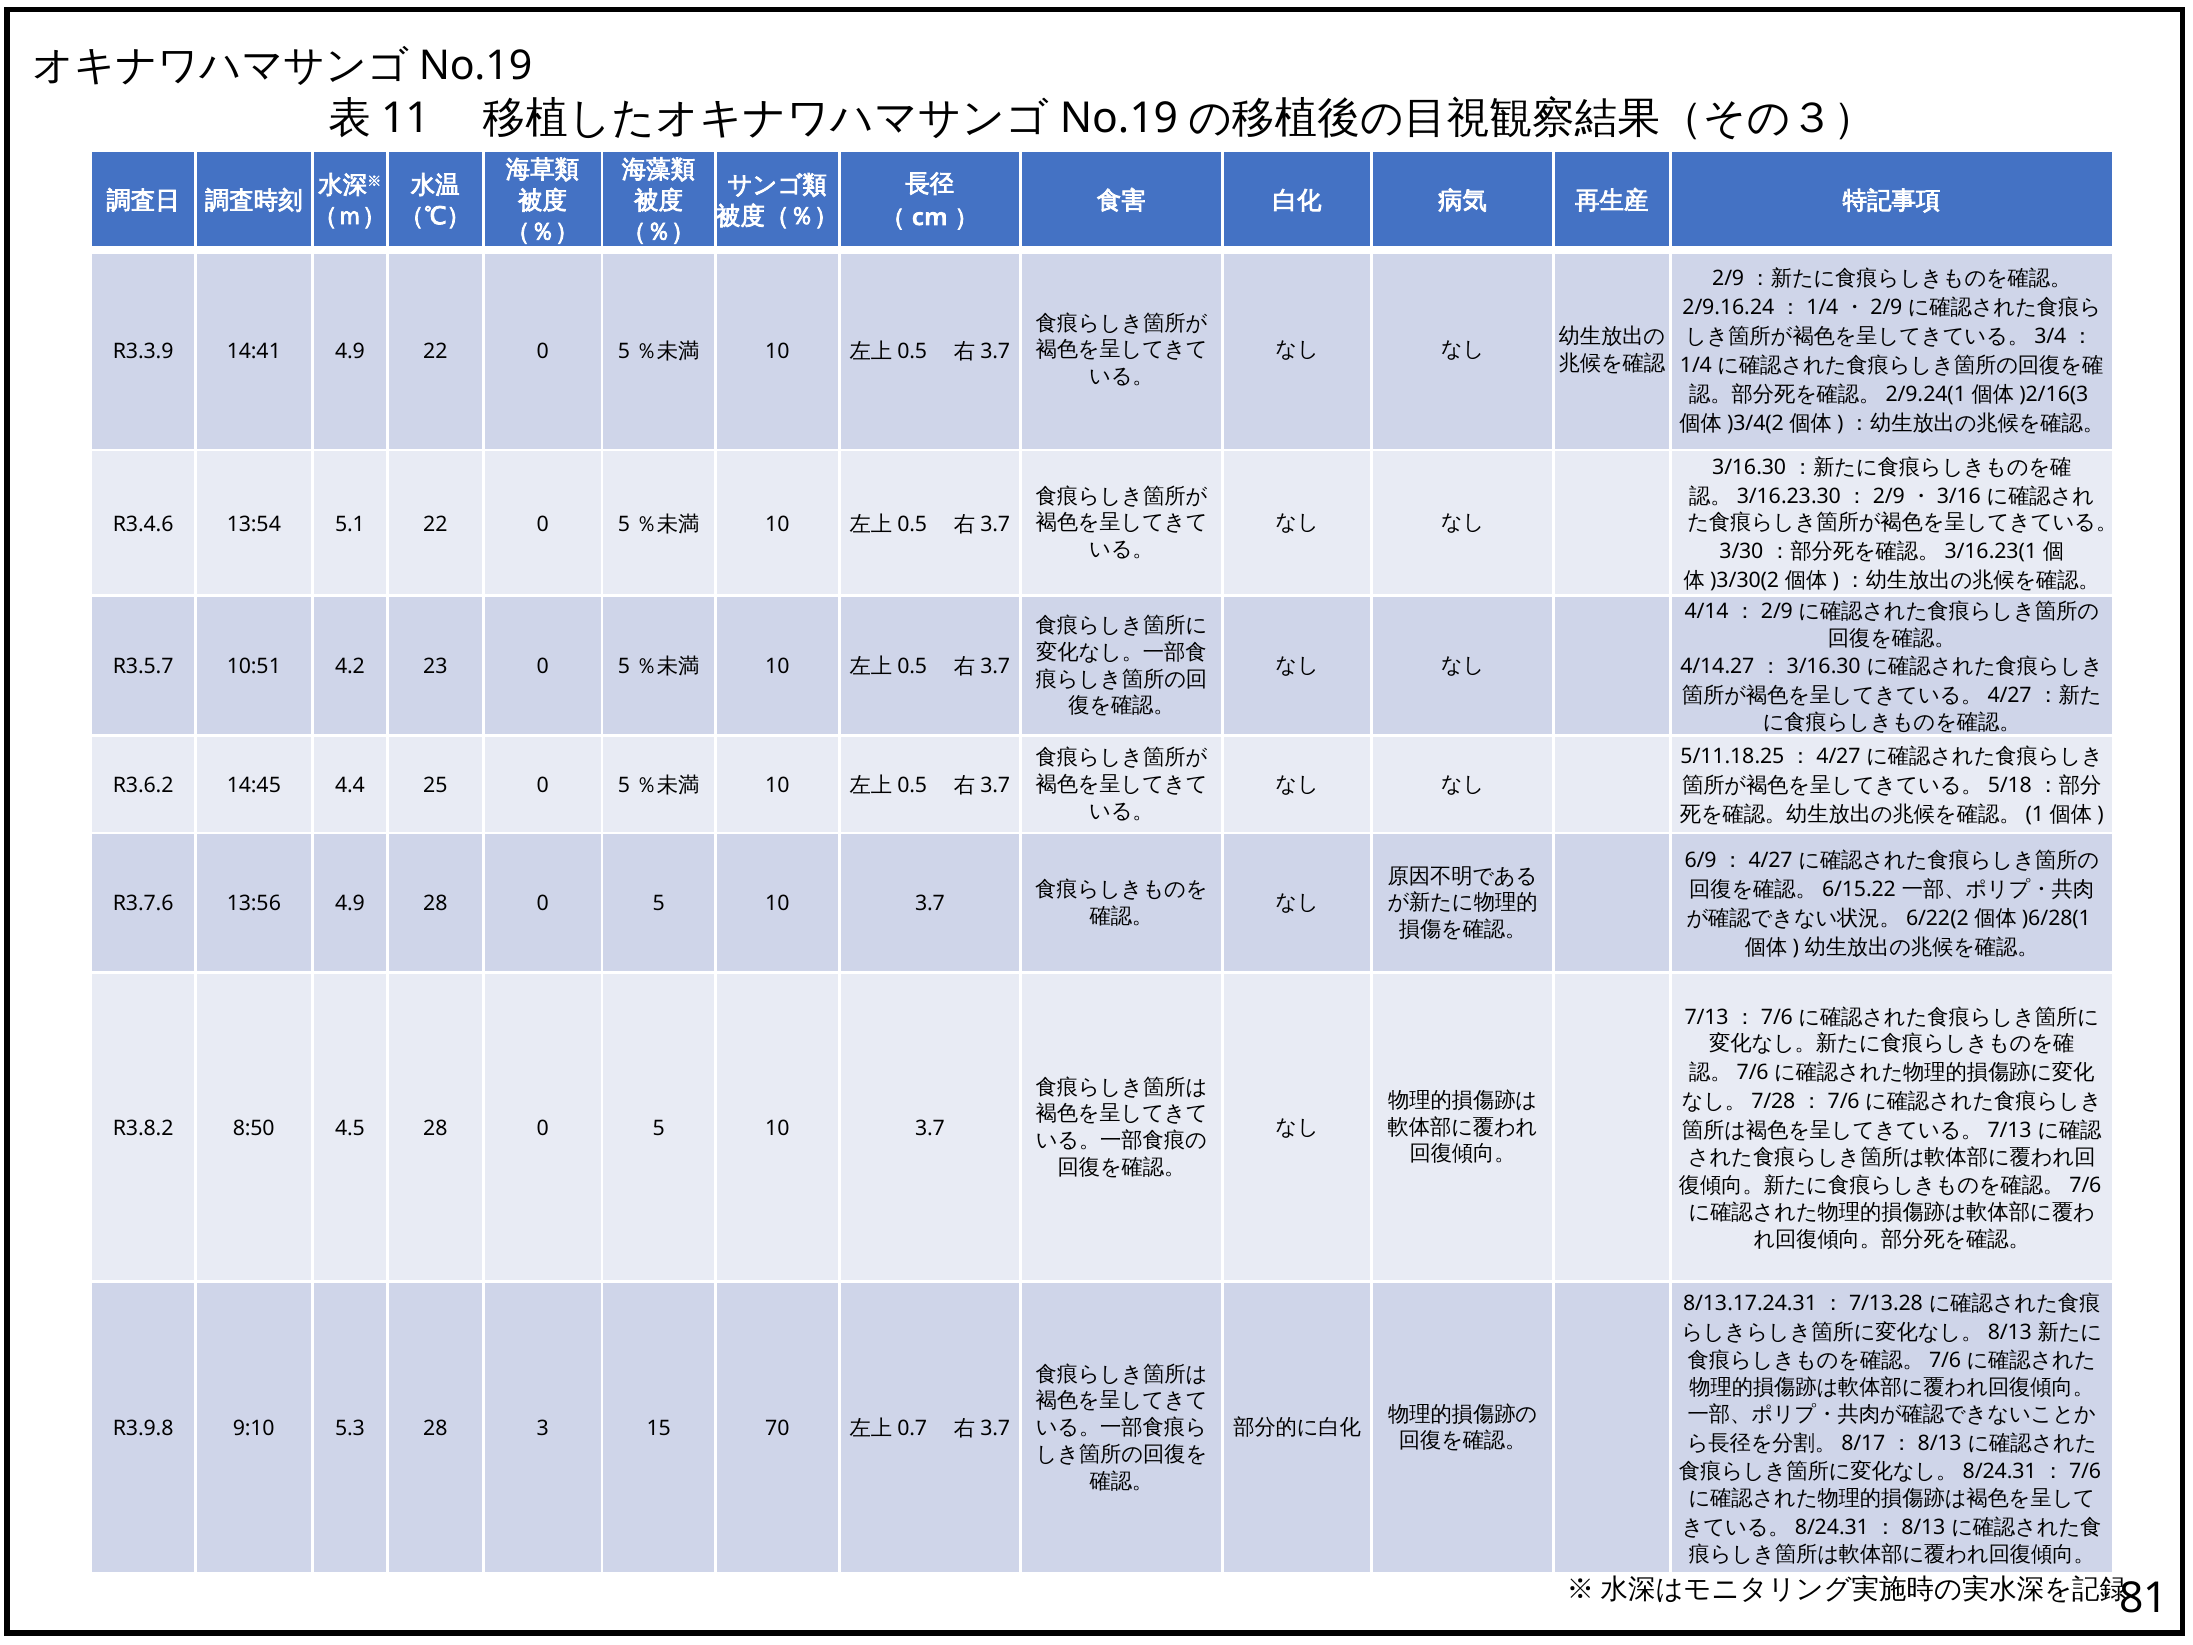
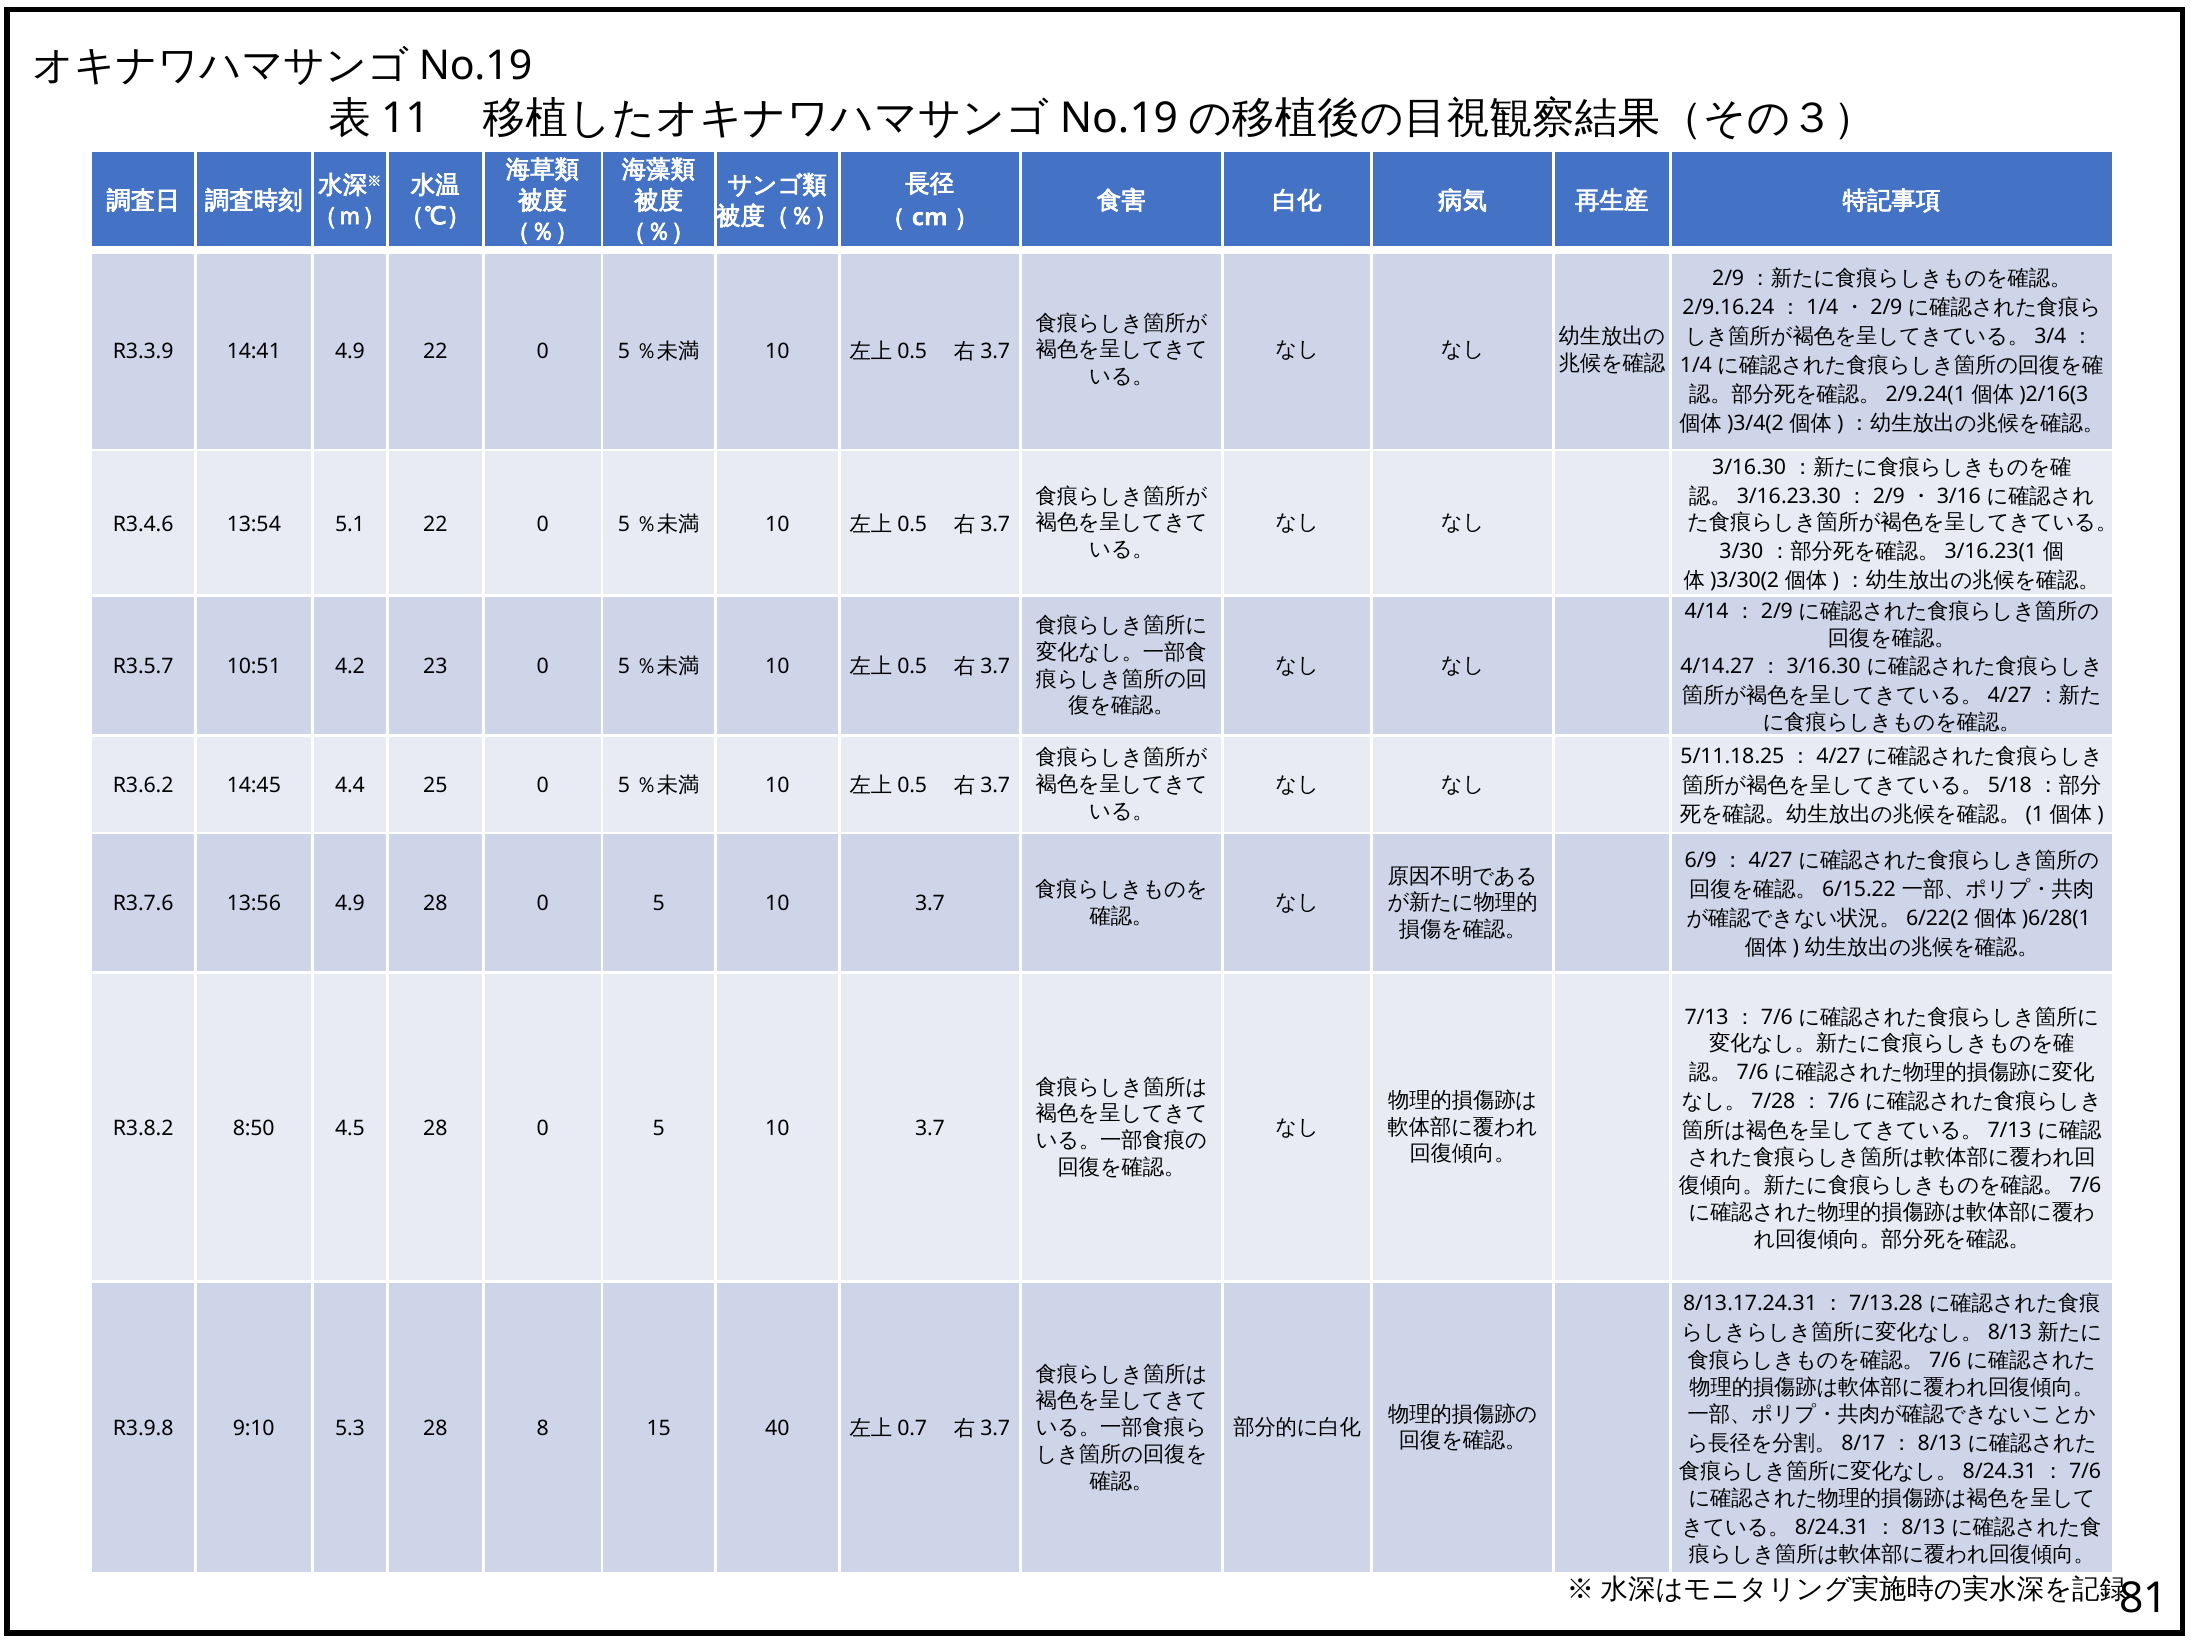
3: 3 -> 8 (543, 1428)
70: 70 -> 40 (777, 1428)
